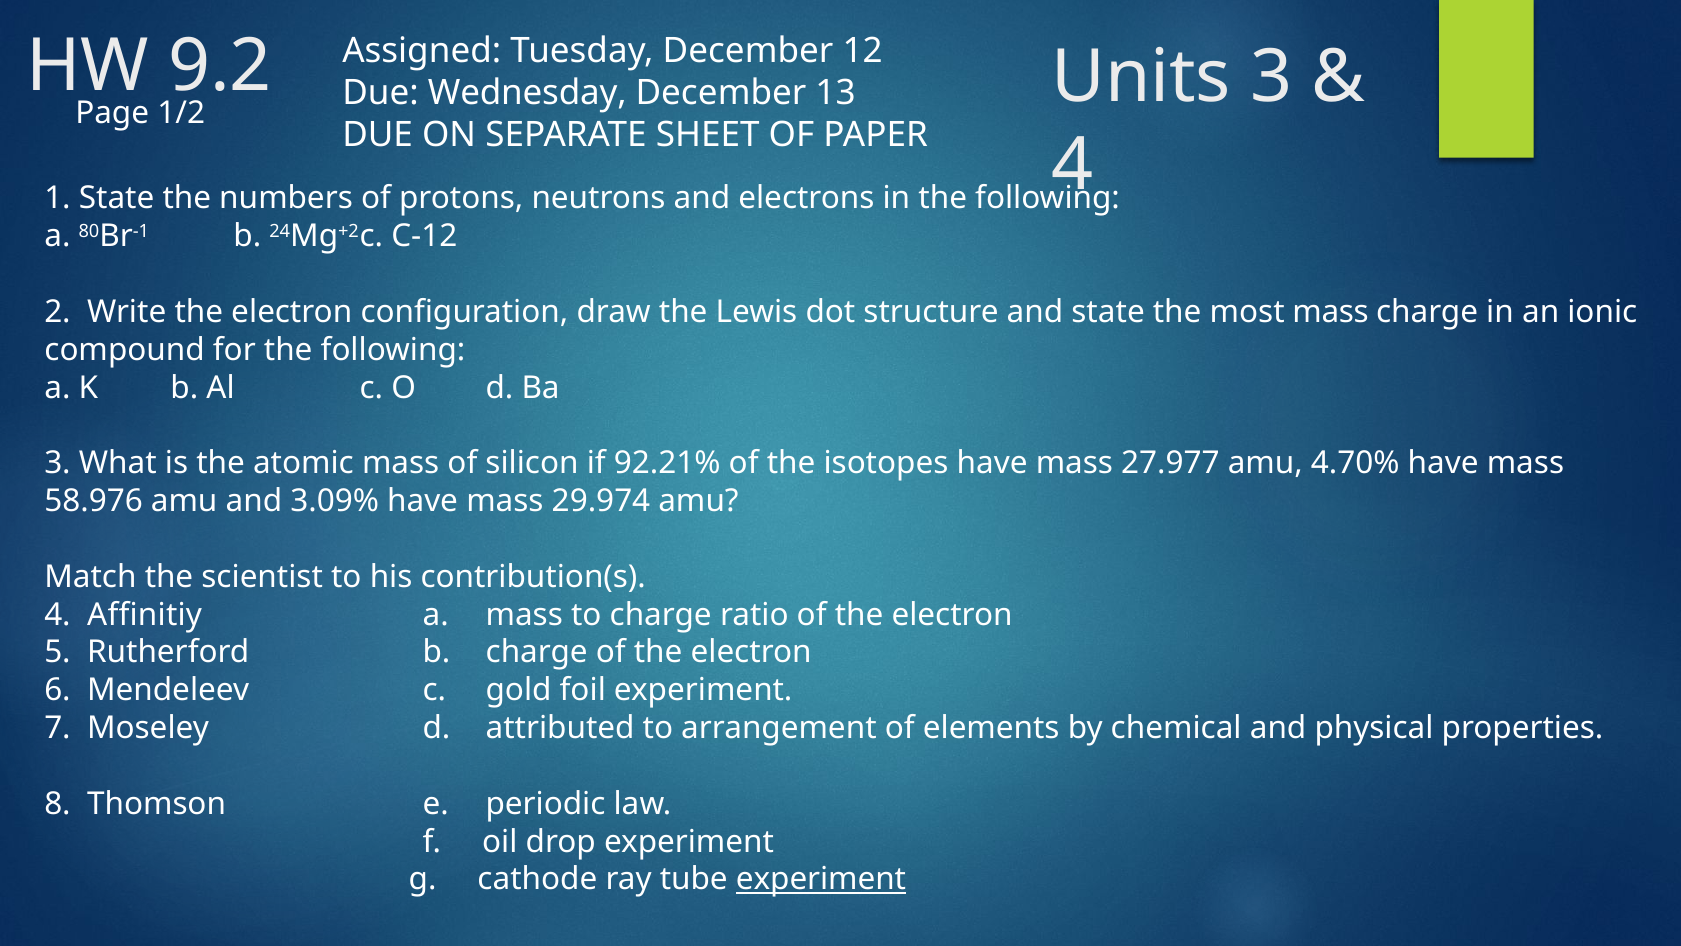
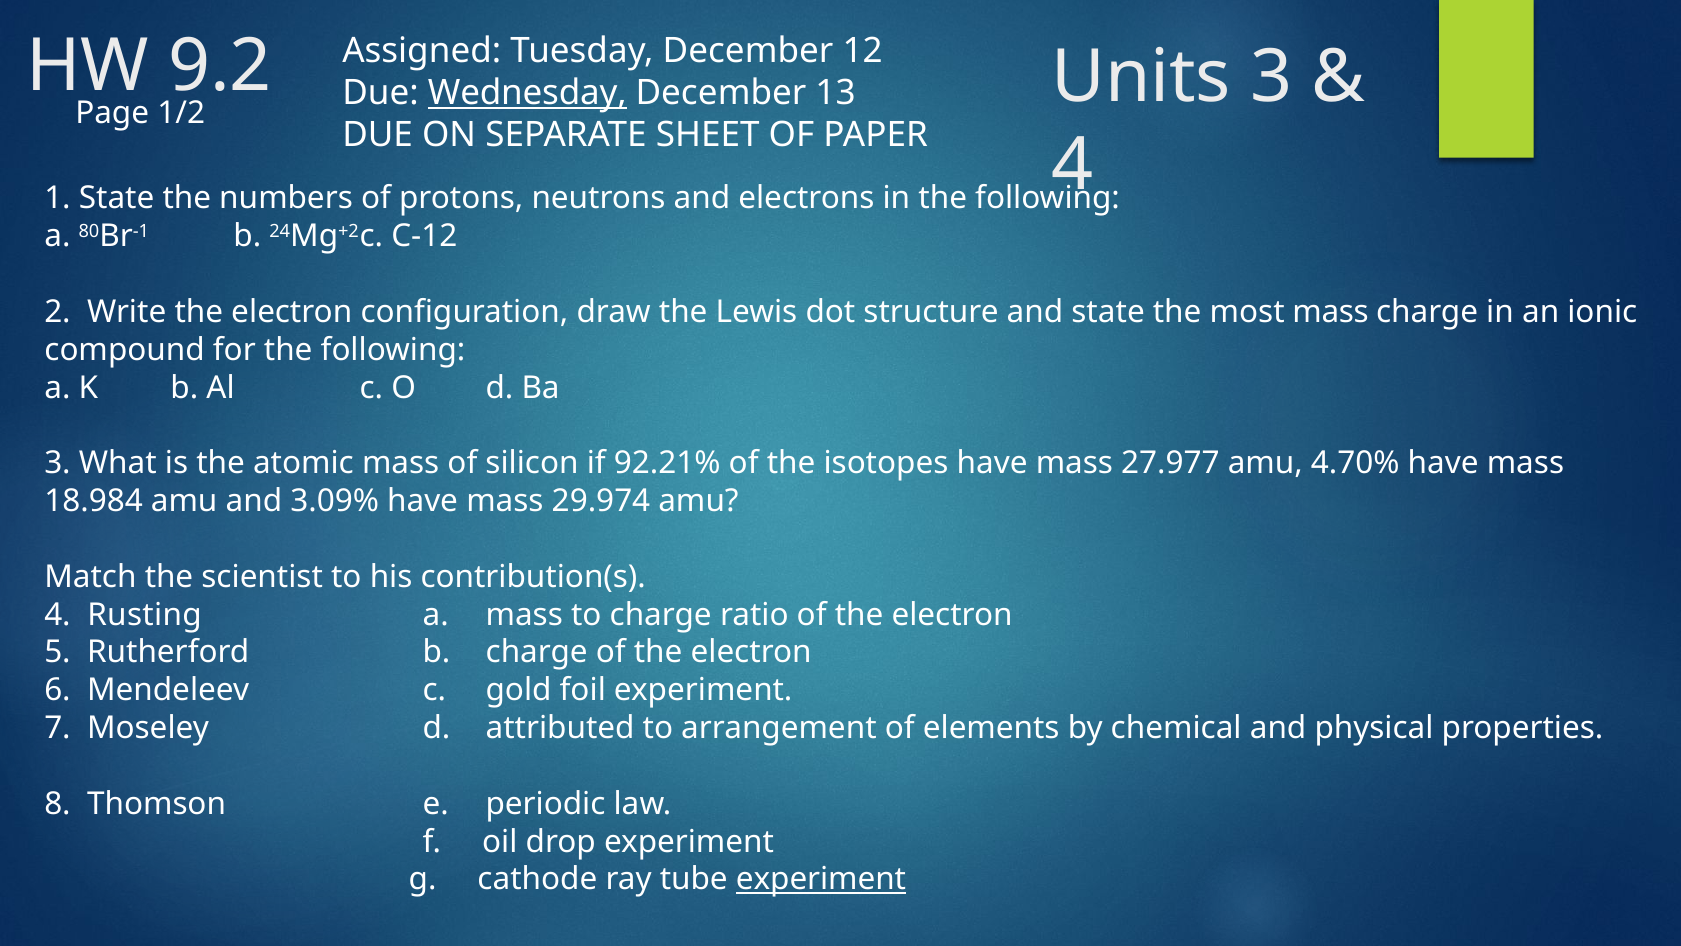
Wednesday underline: none -> present (527, 93)
58.976: 58.976 -> 18.984 (94, 501)
Affinitiy: Affinitiy -> Rusting (145, 614)
